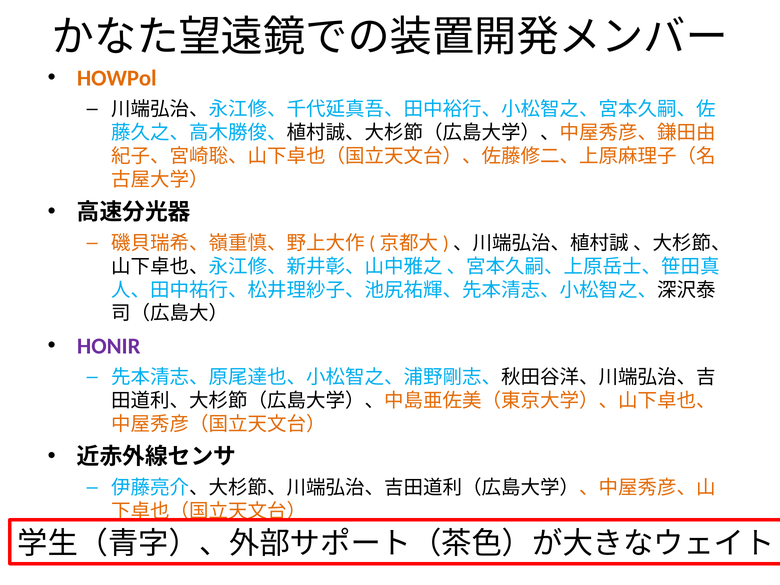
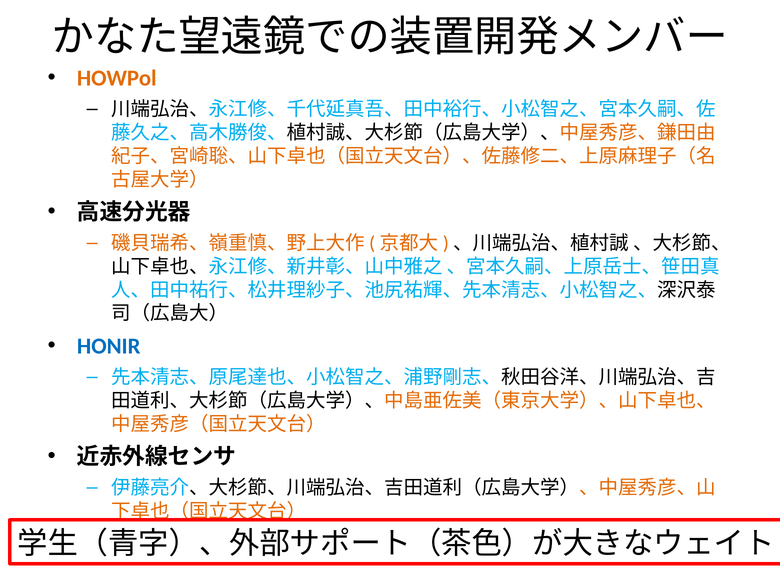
HONIR colour: purple -> blue (109, 346)
